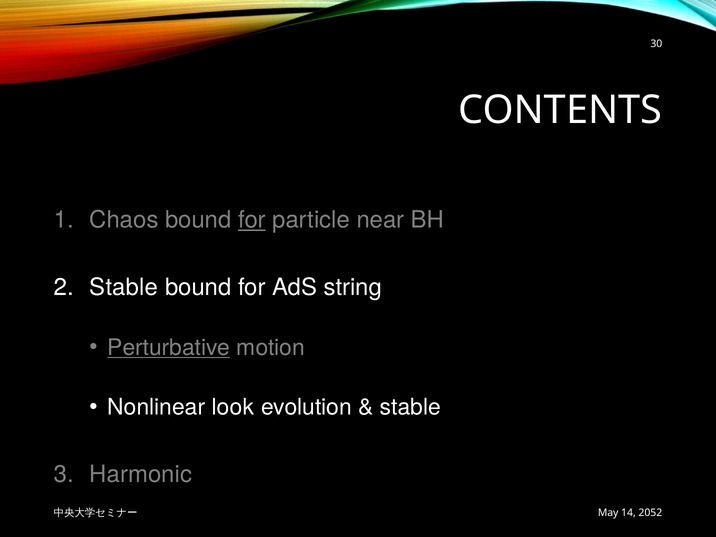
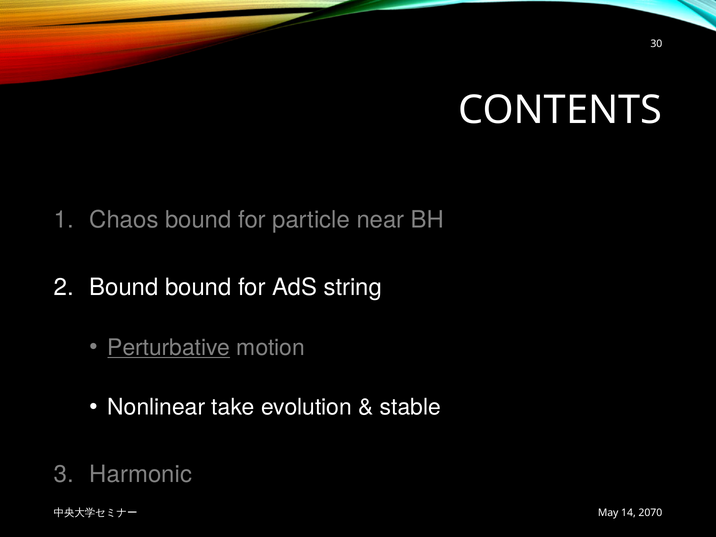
for underline: present -> none (252, 220)
Stable: Stable -> Bound (124, 287)
look: look -> take (233, 407)
2052: 2052 -> 2070 (650, 513)
